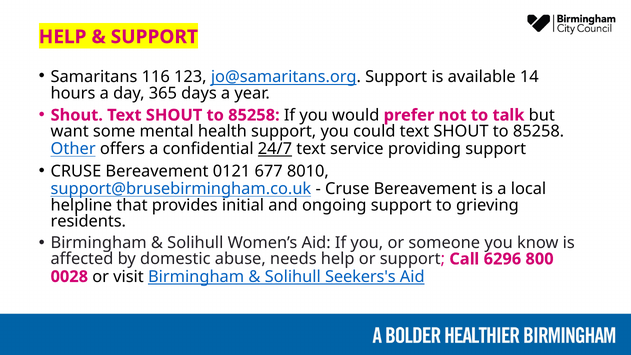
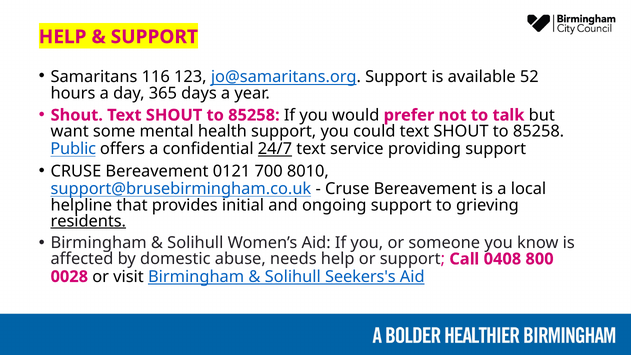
14: 14 -> 52 (529, 77)
Other: Other -> Public (73, 149)
677: 677 -> 700 (269, 171)
residents underline: none -> present (88, 221)
6296: 6296 -> 0408 (502, 259)
